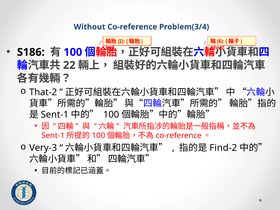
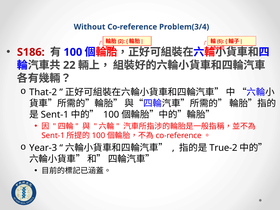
S186 colour: black -> red (31, 52)
Very-3: Very-3 -> Year-3 (43, 148)
Find-2: Find-2 -> True-2 (223, 148)
